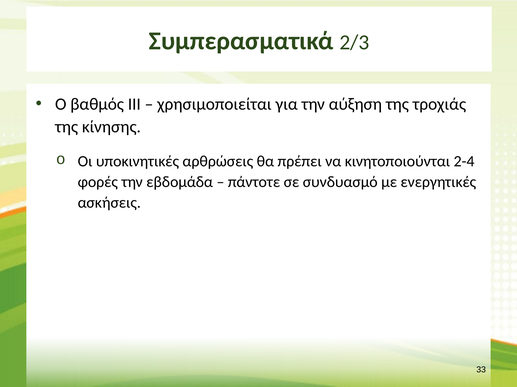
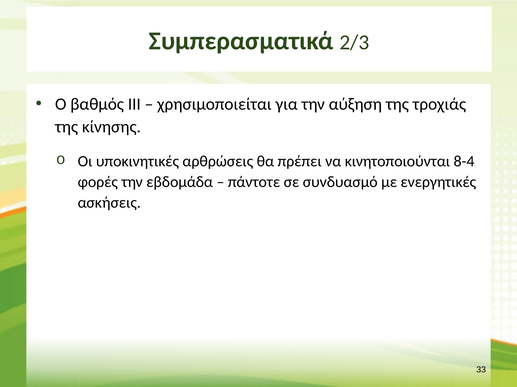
2-4: 2-4 -> 8-4 (464, 161)
